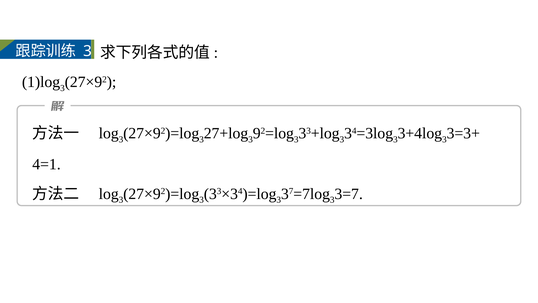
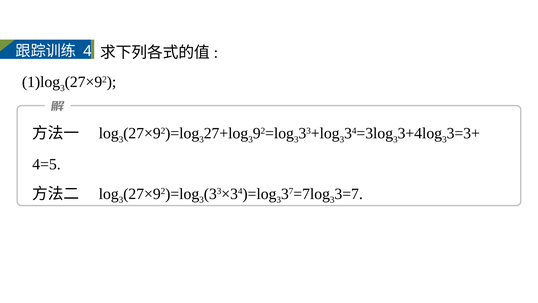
3: 3 -> 4 (87, 51)
4=1: 4=1 -> 4=5 (46, 164)
